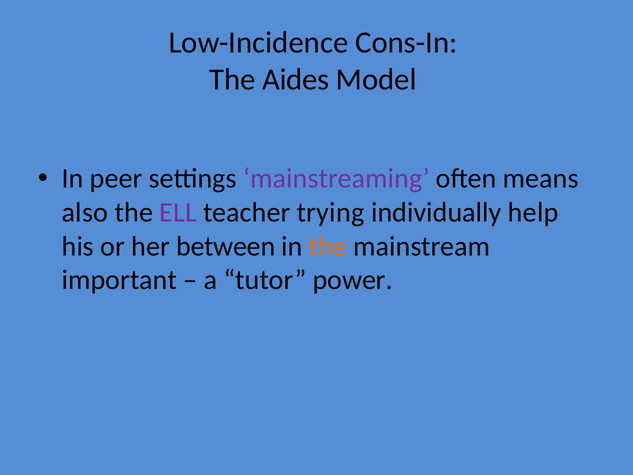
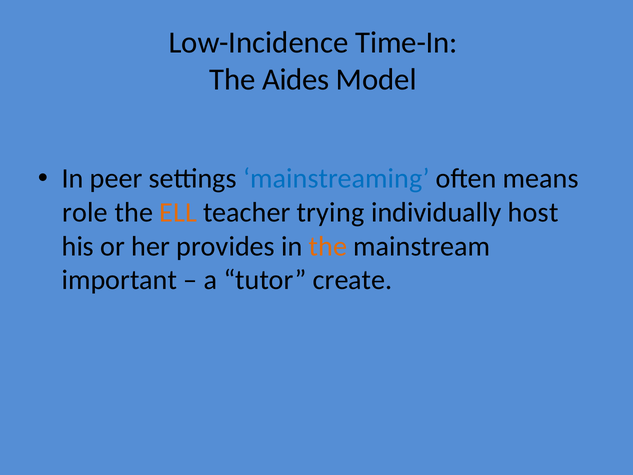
Cons-In: Cons-In -> Time-In (406, 43)
mainstreaming colour: purple -> blue (336, 179)
also: also -> role (85, 212)
ELL colour: purple -> orange (178, 212)
help: help -> host (533, 212)
between: between -> provides (226, 246)
power: power -> create (353, 280)
